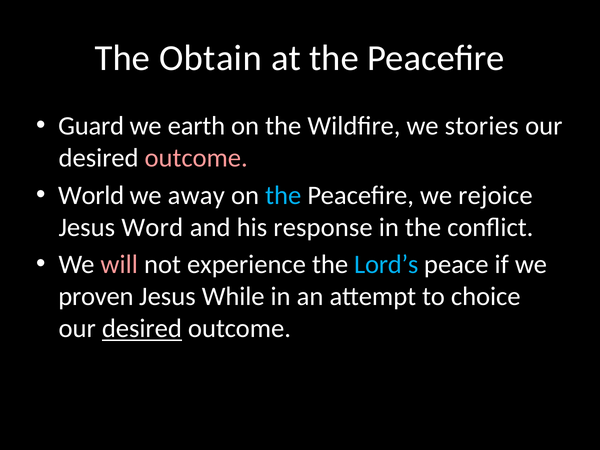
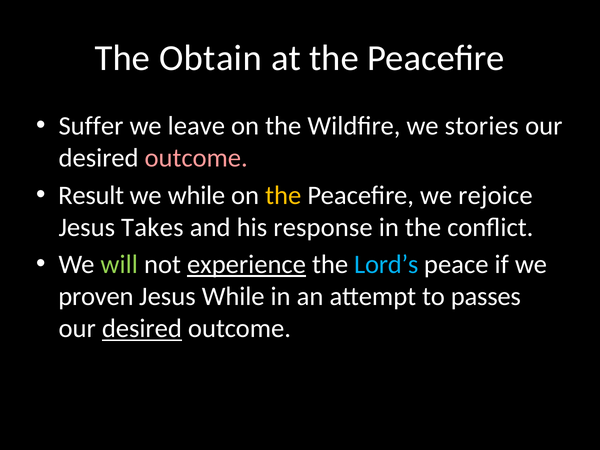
Guard: Guard -> Suffer (91, 126)
earth: earth -> leave (196, 126)
World: World -> Result (91, 195)
we away: away -> while (196, 195)
the colour: light blue -> yellow (283, 195)
Word: Word -> Takes (152, 227)
will colour: pink -> light green (119, 265)
experience underline: none -> present (246, 265)
choice: choice -> passes (486, 297)
